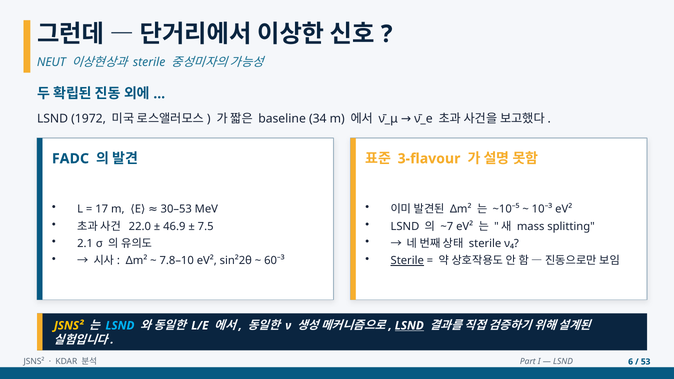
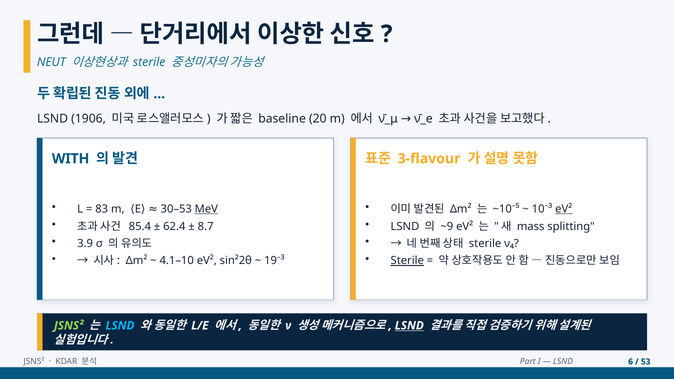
1972: 1972 -> 1906 (89, 119)
34: 34 -> 20 (318, 119)
FADC: FADC -> WITH (71, 159)
17: 17 -> 83 (102, 209)
MeV underline: none -> present (206, 209)
eV² underline: none -> present (564, 209)
22.0: 22.0 -> 85.4 (140, 226)
46.9: 46.9 -> 62.4 (174, 226)
7.5: 7.5 -> 8.7 (206, 226)
~7: ~7 -> ~9 (447, 226)
2.1: 2.1 -> 3.9 (85, 244)
7.8–10: 7.8–10 -> 4.1–10 (177, 261)
60⁻³: 60⁻³ -> 19⁻³ (274, 261)
JSNS² colour: yellow -> light green (69, 326)
